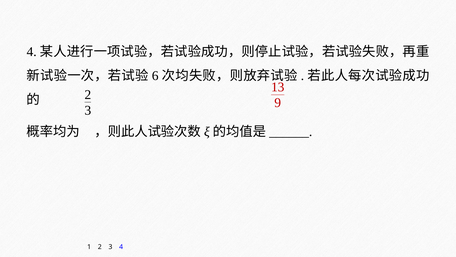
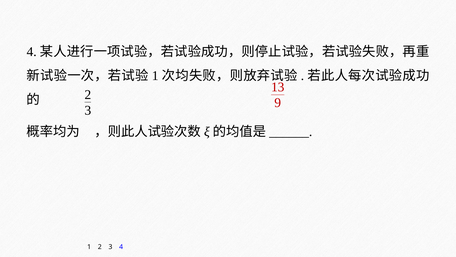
6: 6 -> 1 (155, 76)
